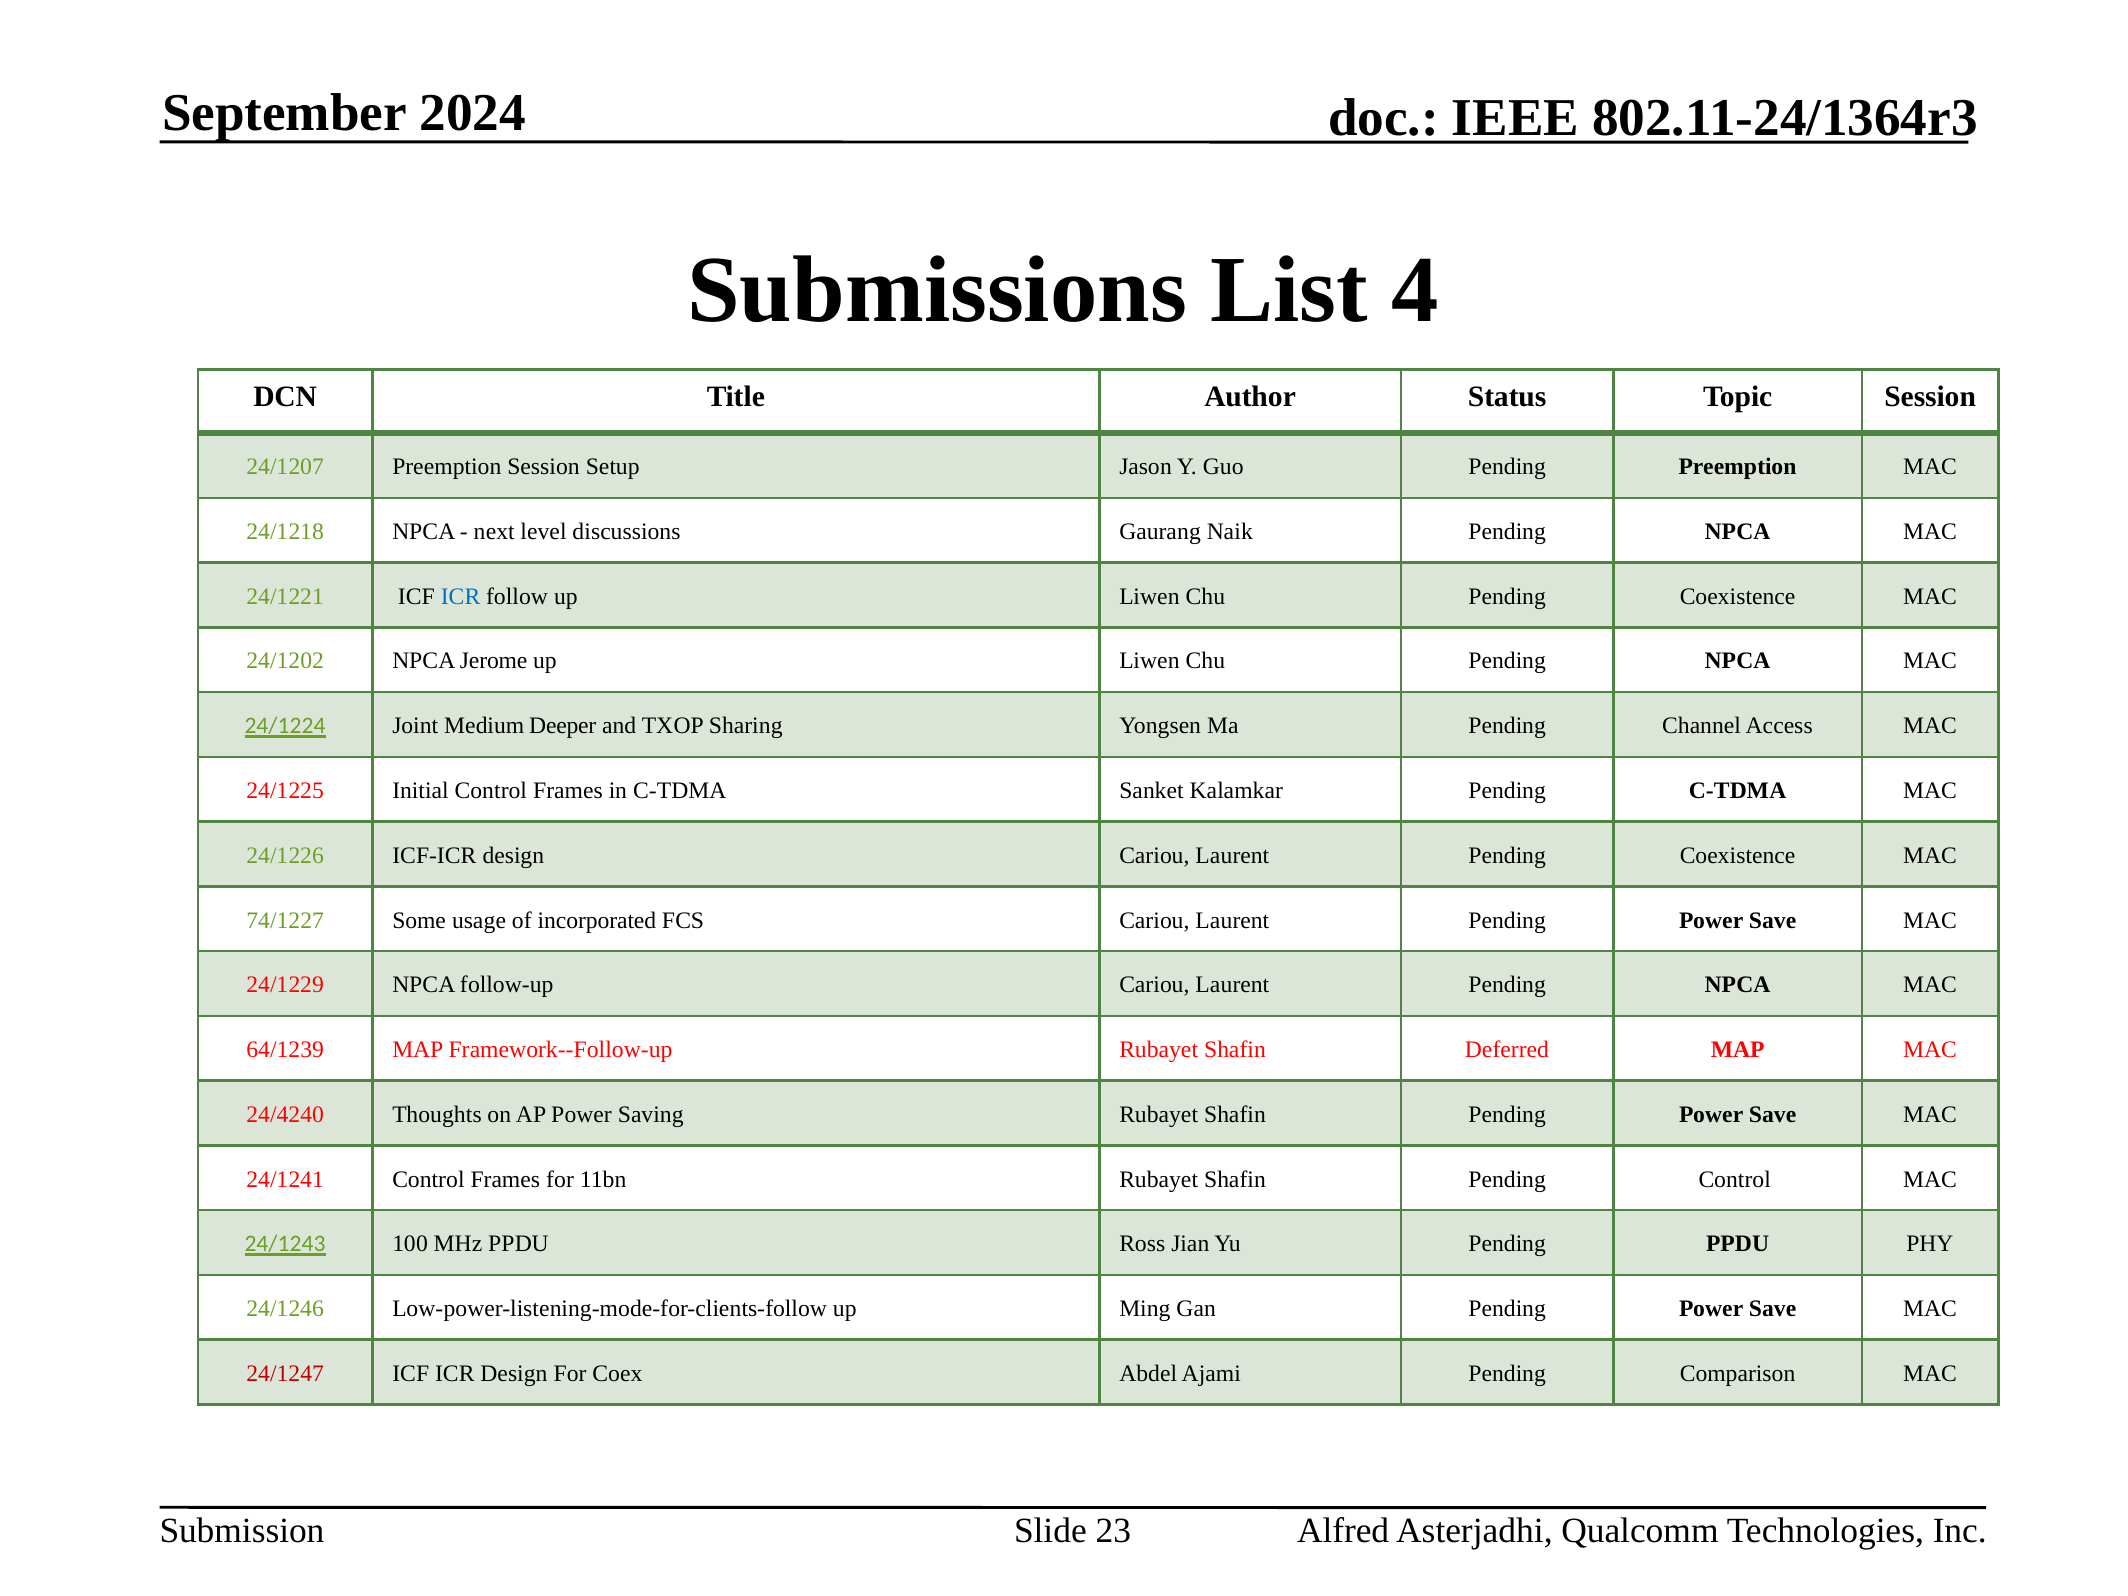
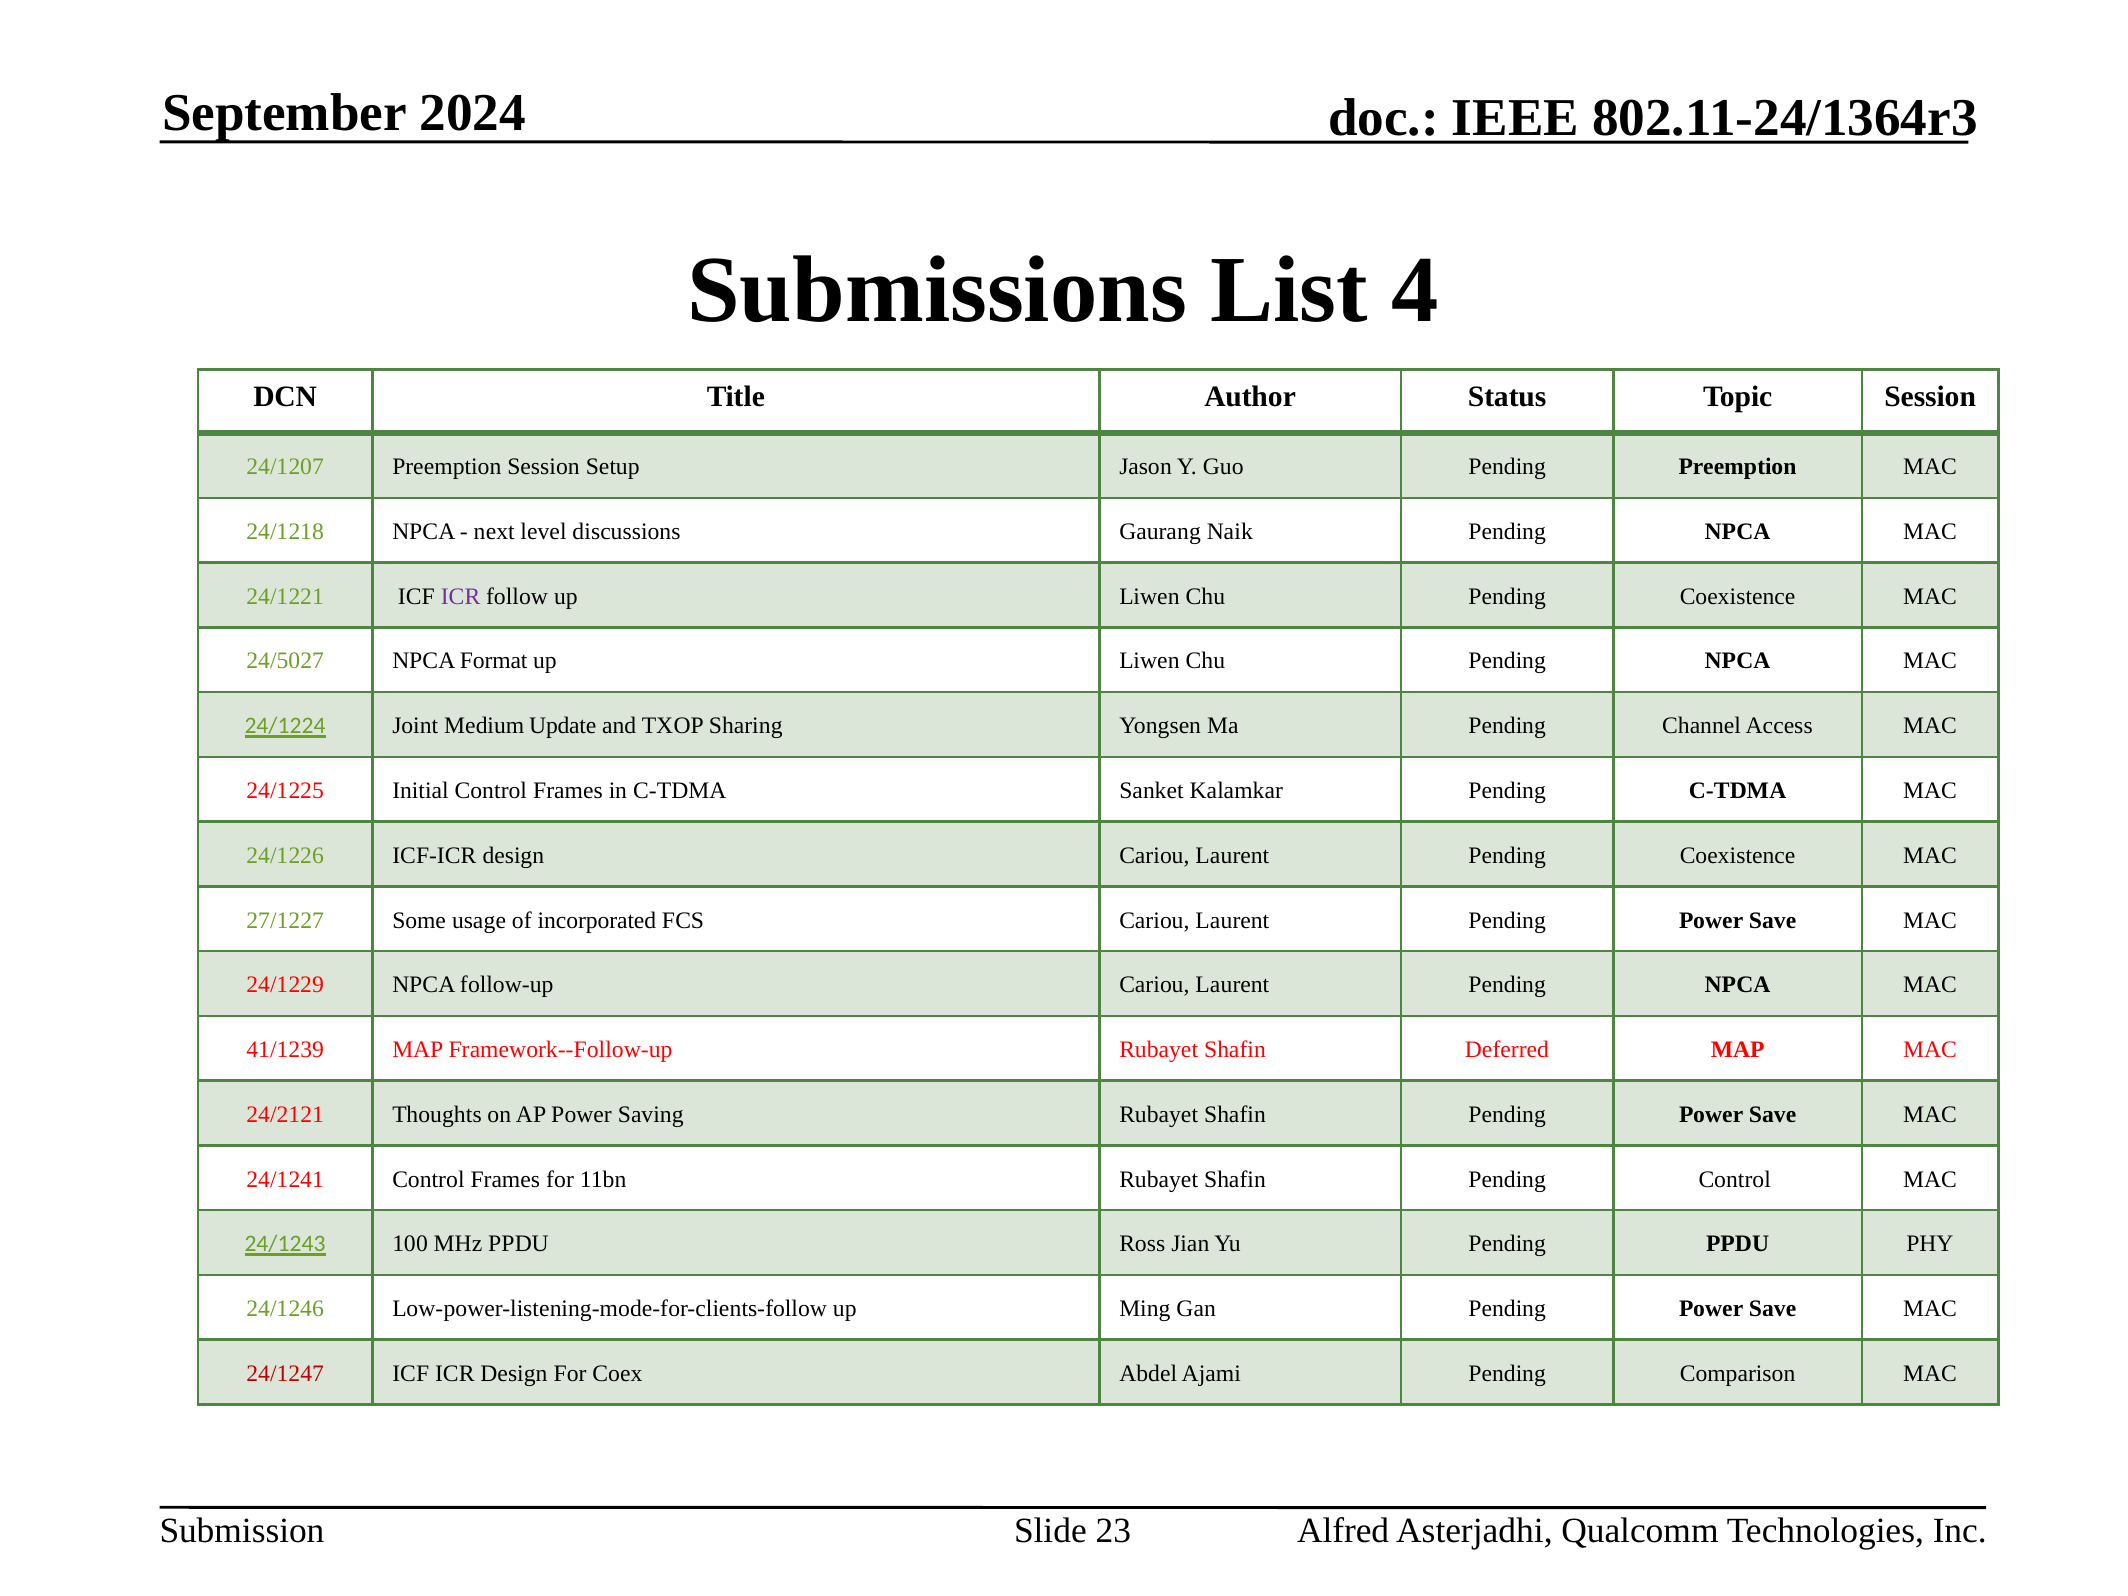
ICR colour: blue -> purple (461, 596)
24/1202: 24/1202 -> 24/5027 (285, 661)
Jerome: Jerome -> Format (494, 661)
Deeper: Deeper -> Update (563, 726)
74/1227: 74/1227 -> 27/1227 (285, 920)
64/1239: 64/1239 -> 41/1239 (285, 1050)
24/4240: 24/4240 -> 24/2121 (285, 1115)
